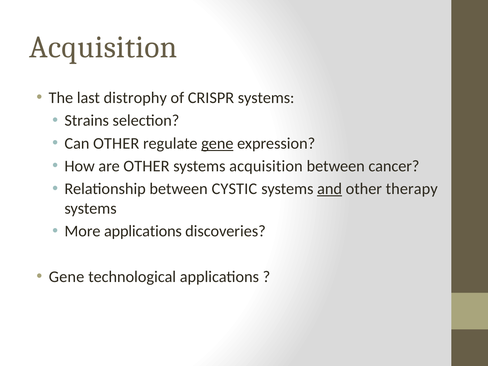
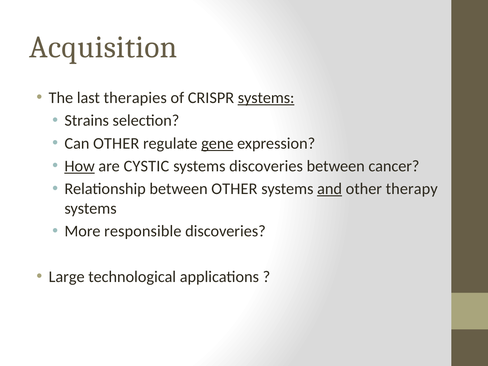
distrophy: distrophy -> therapies (135, 98)
systems underline: none -> present (266, 98)
How underline: none -> present (80, 166)
are OTHER: OTHER -> CYSTIC (146, 166)
systems acquisition: acquisition -> discoveries (266, 166)
between CYSTIC: CYSTIC -> OTHER (234, 189)
More applications: applications -> responsible (143, 231)
Gene: Gene -> Large (67, 277)
